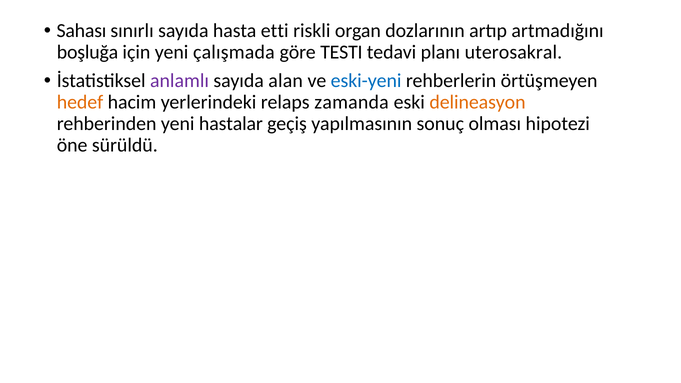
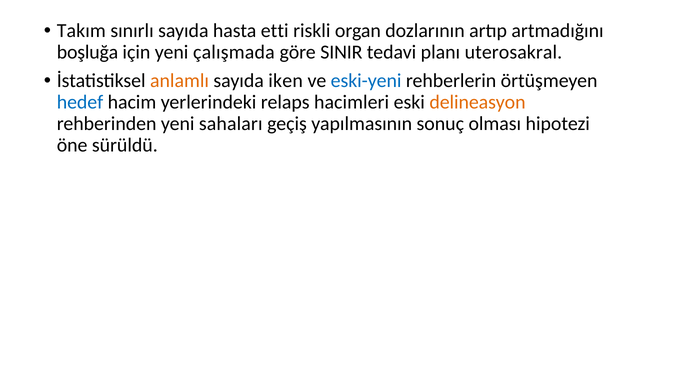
Sahası: Sahası -> Takım (81, 31)
TESTI: TESTI -> SINIR (341, 52)
anlamlı colour: purple -> orange (180, 81)
alan: alan -> iken (286, 81)
hedef colour: orange -> blue (80, 102)
zamanda: zamanda -> hacimleri (352, 102)
hastalar: hastalar -> sahaları (231, 124)
